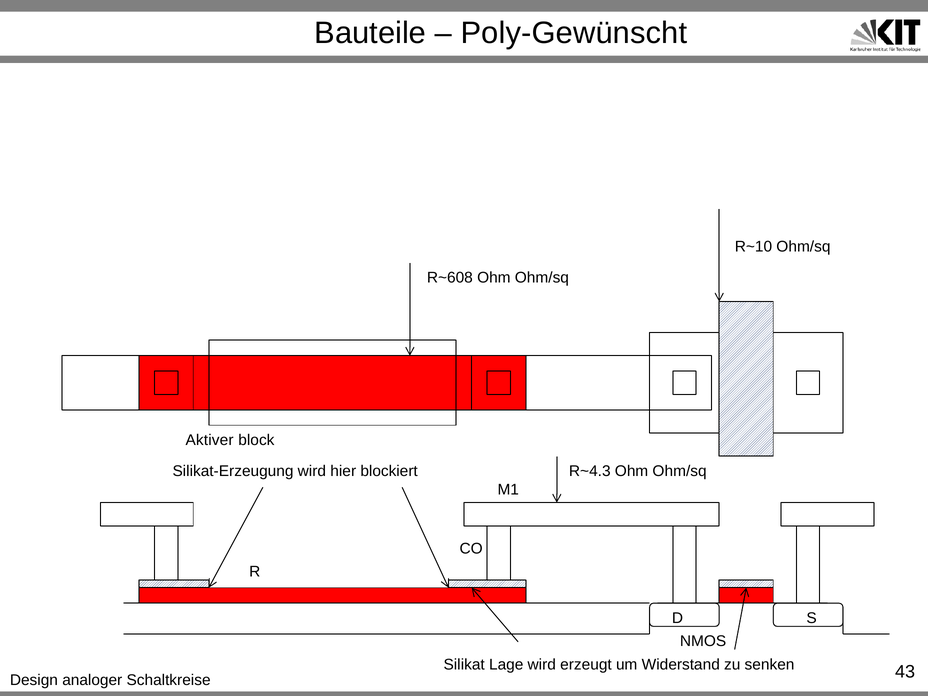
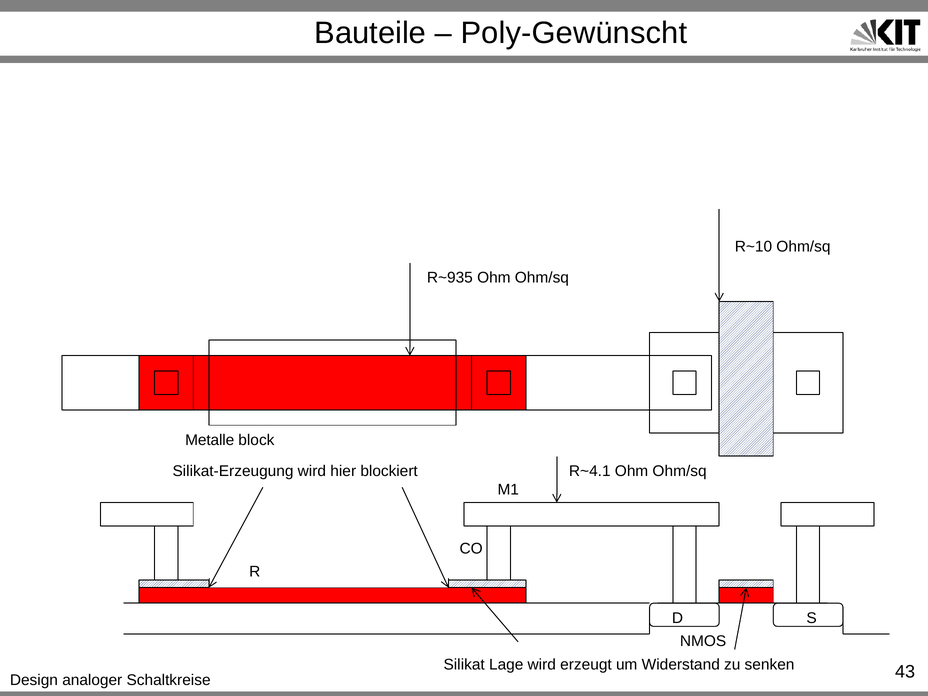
R~608: R~608 -> R~935 (450, 278)
Aktiver: Aktiver -> Metalle (210, 440)
R~4.3: R~4.3 -> R~4.1 (590, 471)
